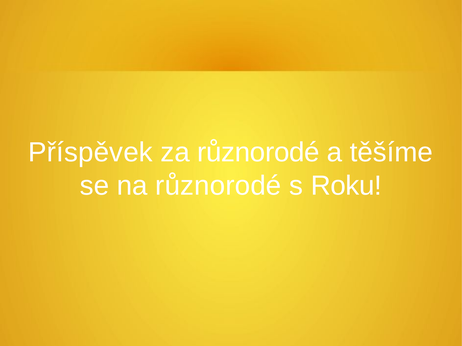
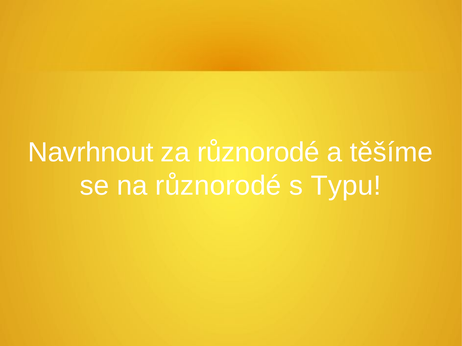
Příspěvek: Příspěvek -> Navrhnout (91, 153)
Roku: Roku -> Typu (346, 186)
